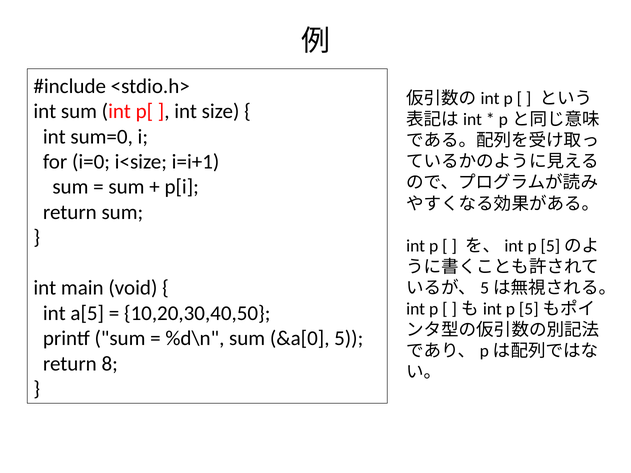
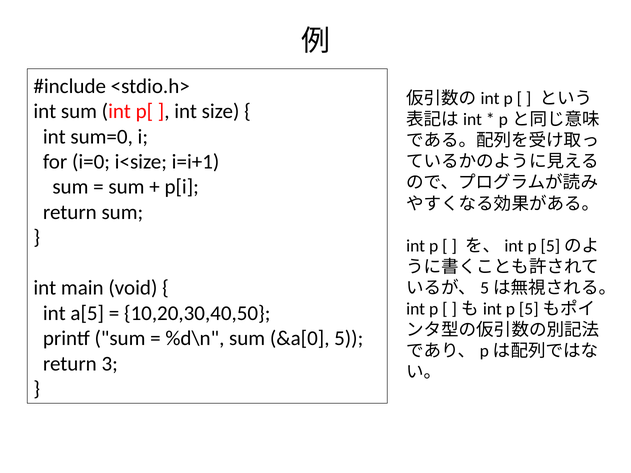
8: 8 -> 3 (110, 364)
